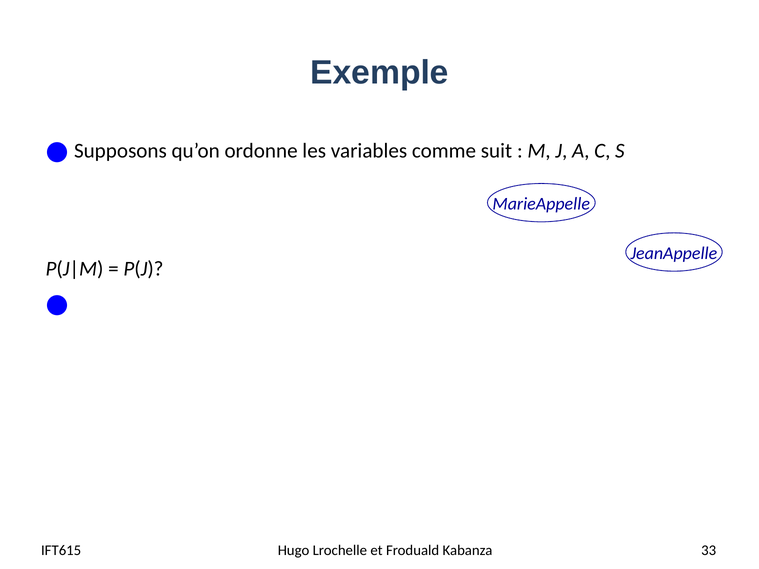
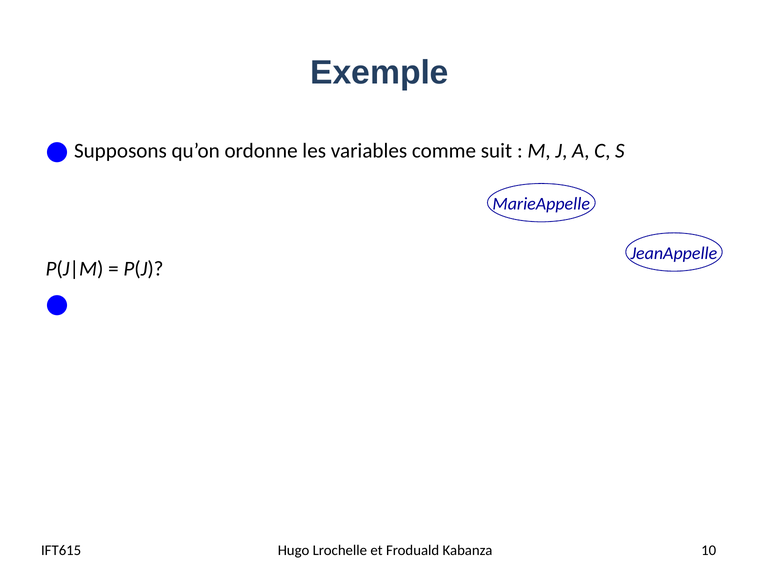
33: 33 -> 10 (709, 551)
